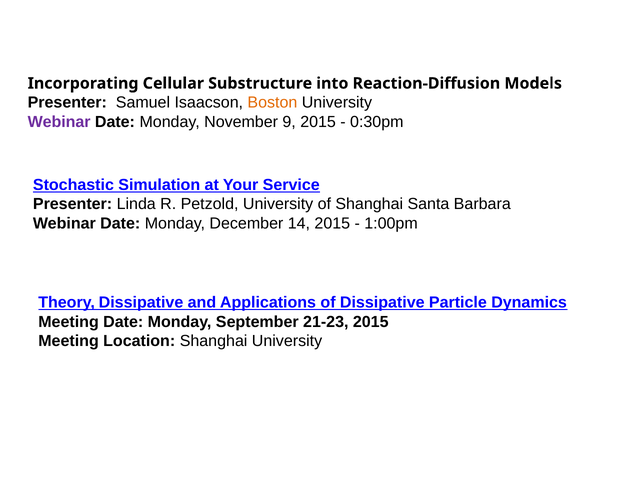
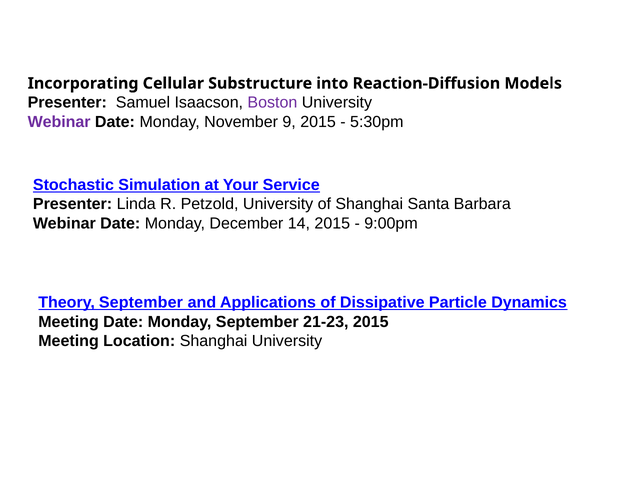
Boston colour: orange -> purple (272, 103)
0:30pm: 0:30pm -> 5:30pm (377, 122)
1:00pm: 1:00pm -> 9:00pm (391, 223)
Theory Dissipative: Dissipative -> September (141, 302)
